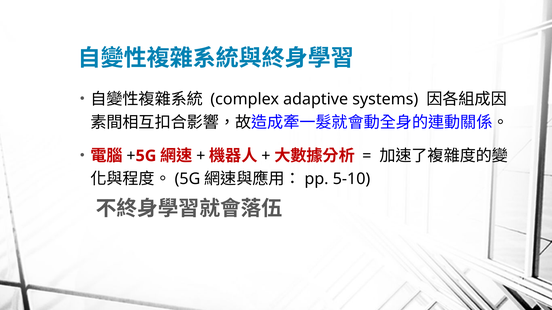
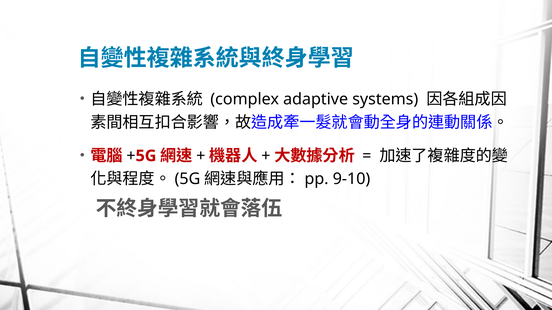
5-10: 5-10 -> 9-10 (351, 179)
